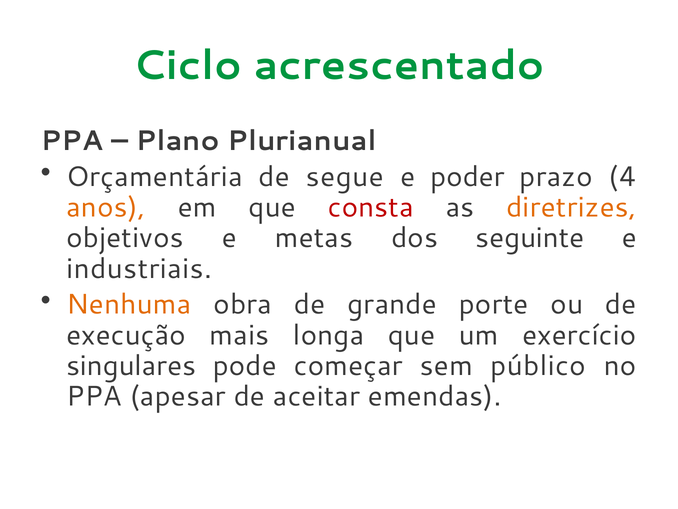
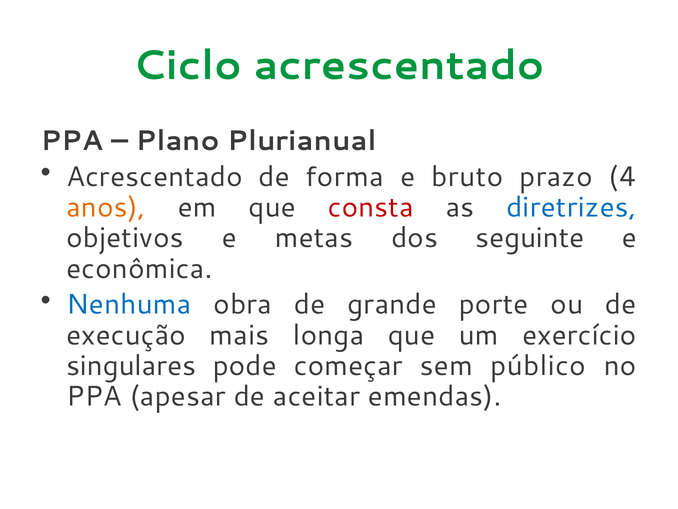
Orçamentária: Orçamentária -> Acrescentado (155, 177)
segue: segue -> forma (345, 177)
poder: poder -> bruto (467, 177)
diretrizes colour: orange -> blue (571, 207)
industriais: industriais -> econômica (139, 268)
Nenhuma colour: orange -> blue (129, 304)
